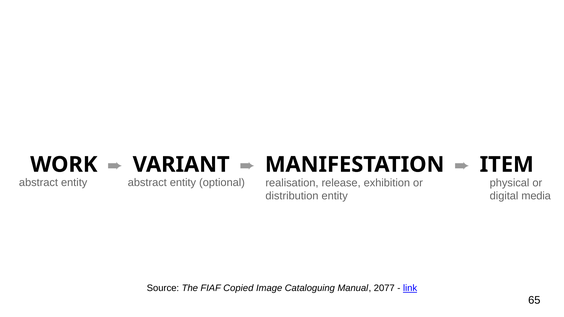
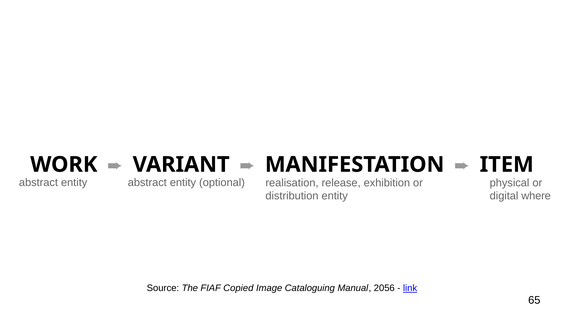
media: media -> where (536, 196)
2077: 2077 -> 2056 (384, 288)
